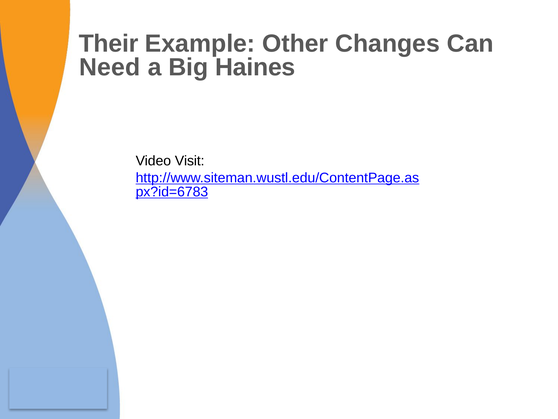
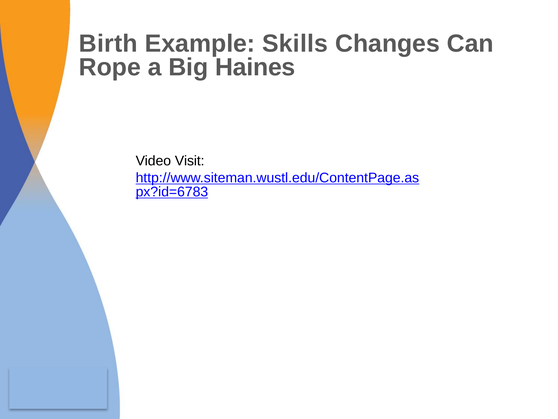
Their: Their -> Birth (108, 44)
Other: Other -> Skills (295, 44)
Need: Need -> Rope (110, 67)
